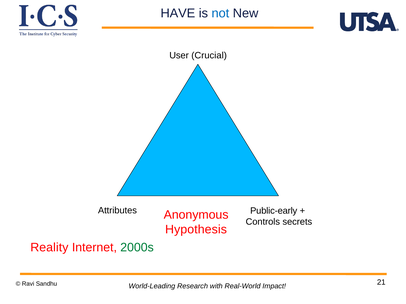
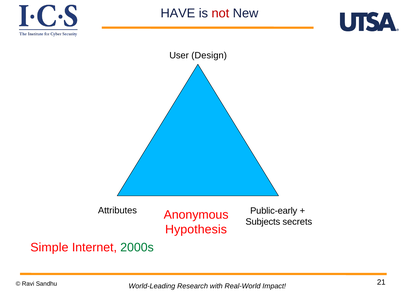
not colour: blue -> red (220, 13)
Crucial: Crucial -> Design (209, 56)
Controls: Controls -> Subjects (263, 222)
Reality: Reality -> Simple (49, 248)
